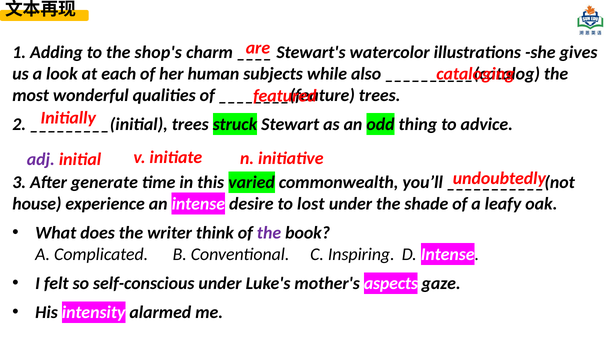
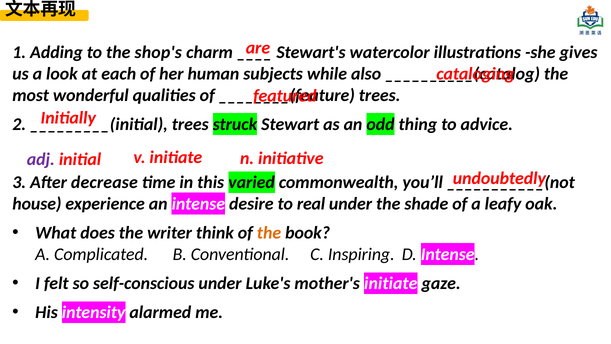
generate: generate -> decrease (104, 182)
lost: lost -> real (311, 204)
the colour: purple -> orange (269, 233)
mother's aspects: aspects -> initiate (391, 283)
